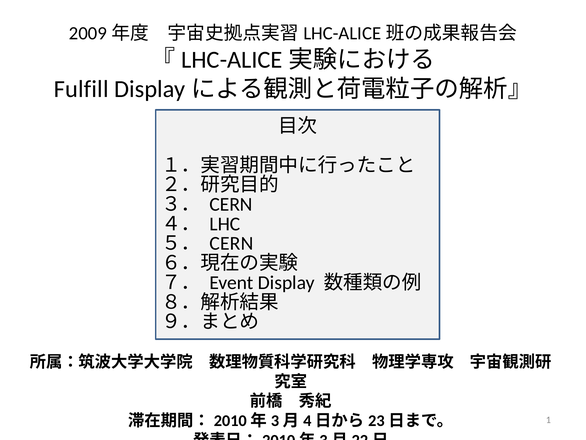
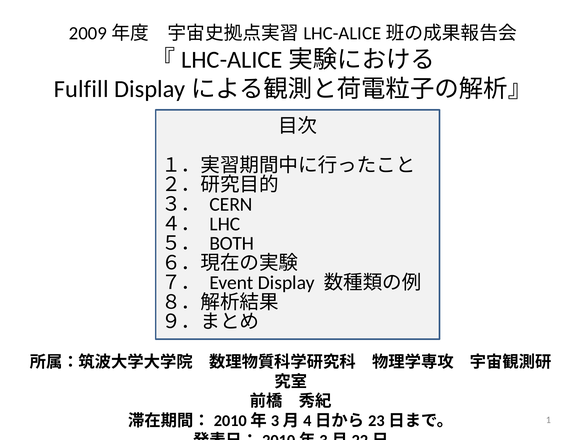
５． CERN: CERN -> BOTH (232, 243)
